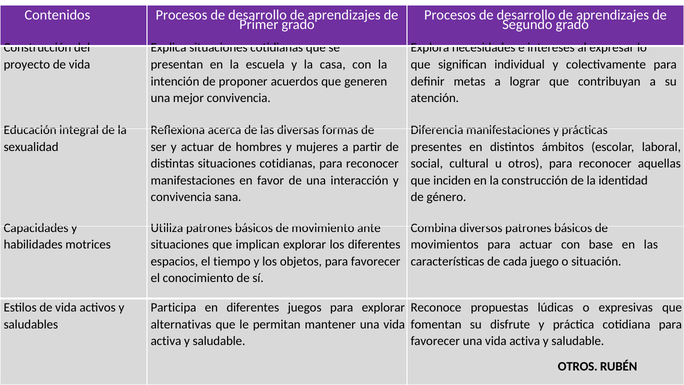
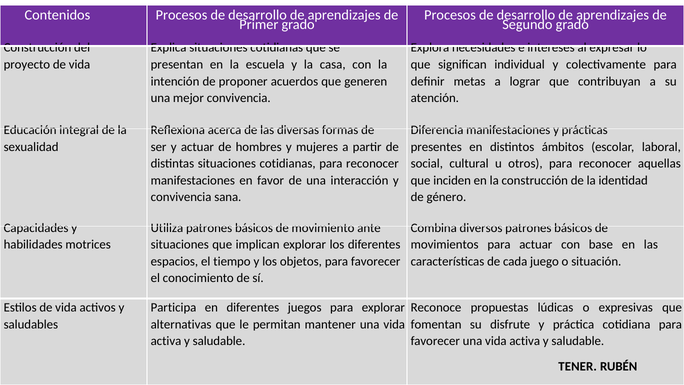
OTROS: OTROS -> TENER (578, 366)
